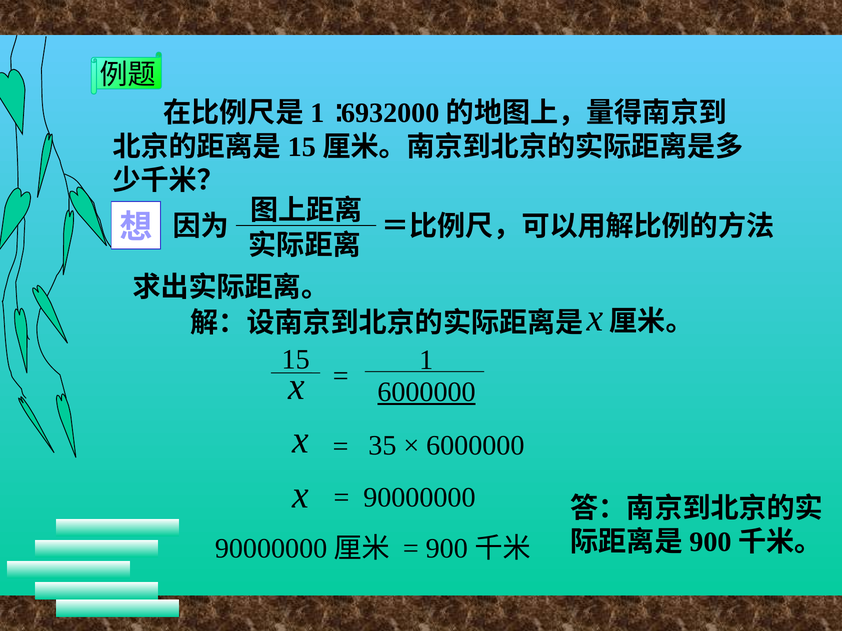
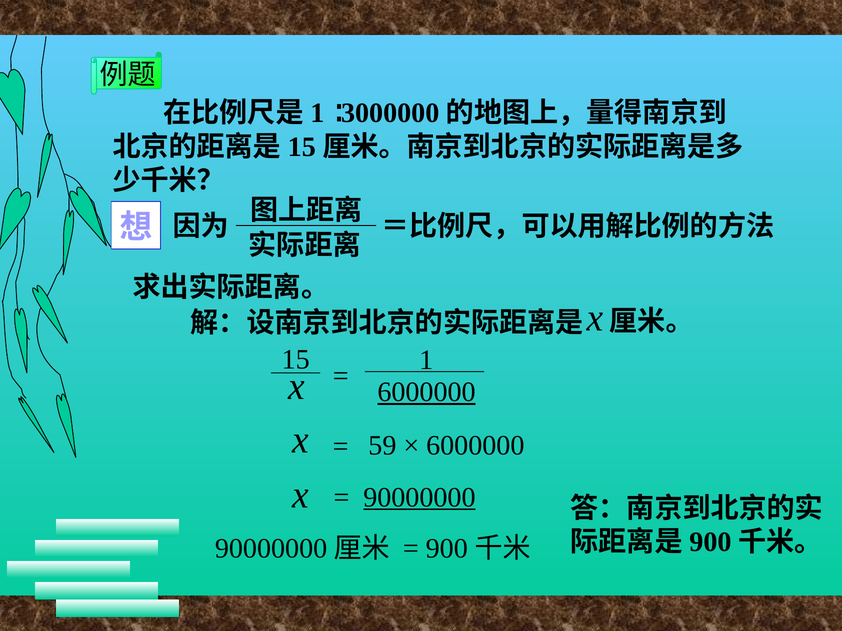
6932000: 6932000 -> 3000000 (390, 113)
35: 35 -> 59 (382, 446)
90000000 underline: none -> present (419, 498)
